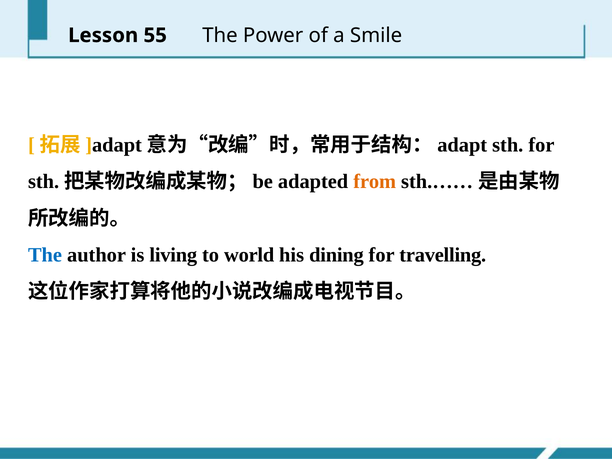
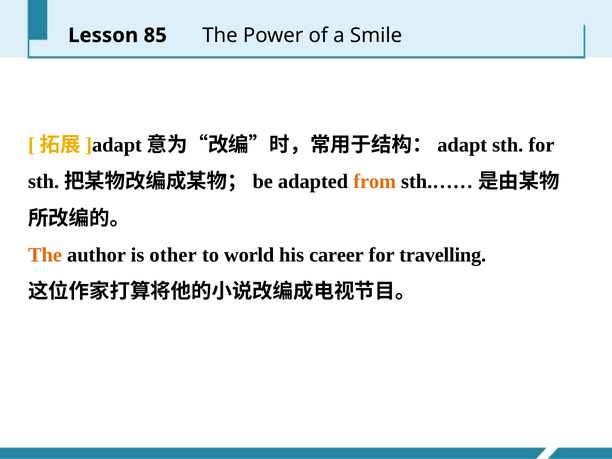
55: 55 -> 85 (155, 35)
The colour: blue -> orange (45, 255)
living: living -> other (173, 255)
dining: dining -> career (336, 255)
